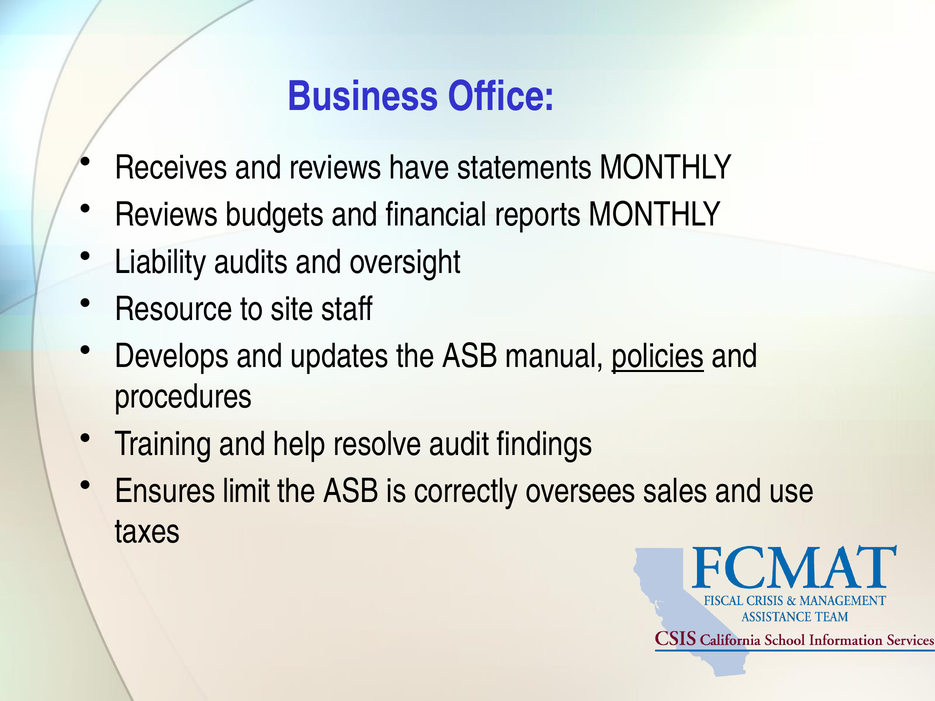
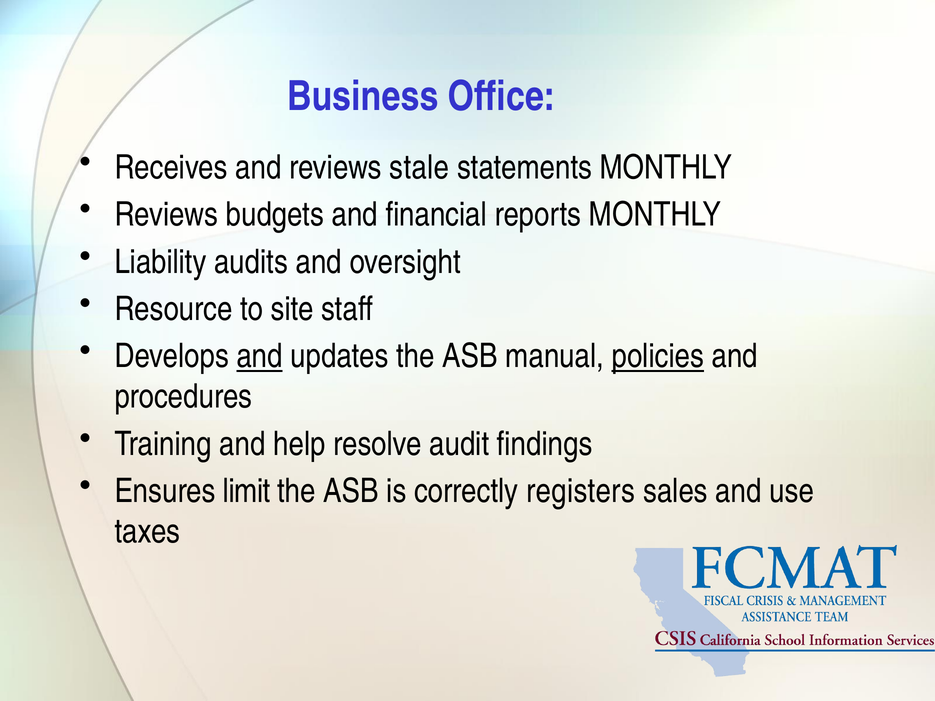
have: have -> stale (419, 168)
and underline: none -> present (260, 356)
oversees: oversees -> registers (580, 491)
